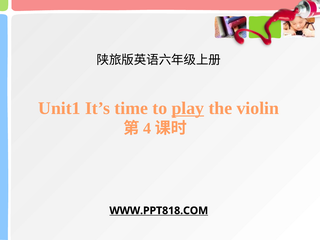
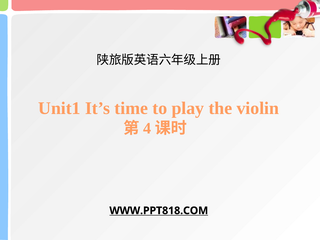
play underline: present -> none (188, 108)
